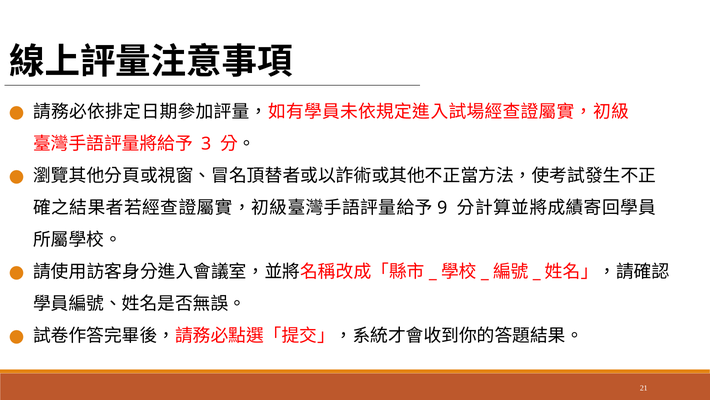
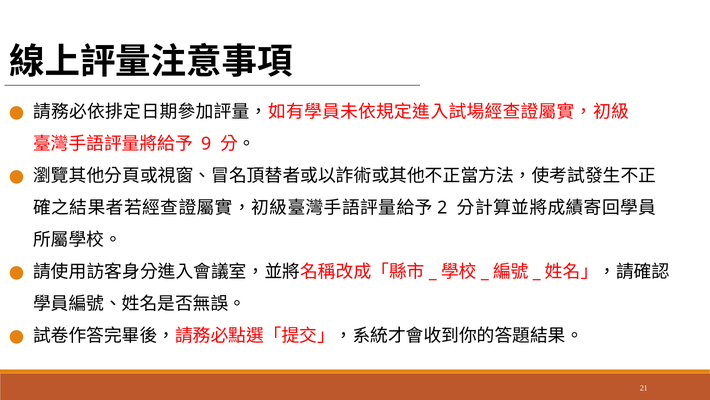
3: 3 -> 9 (206, 144)
9: 9 -> 2 (442, 208)
